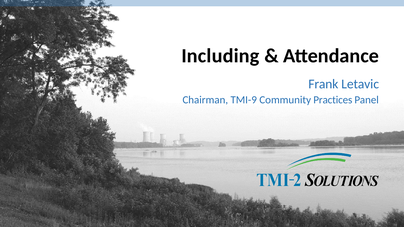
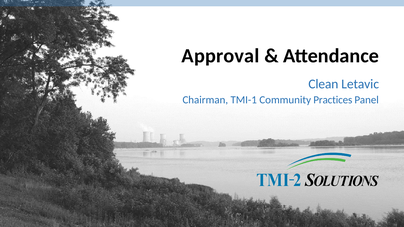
Including: Including -> Approval (220, 56)
Frank: Frank -> Clean (323, 84)
TMI-9: TMI-9 -> TMI-1 (244, 100)
